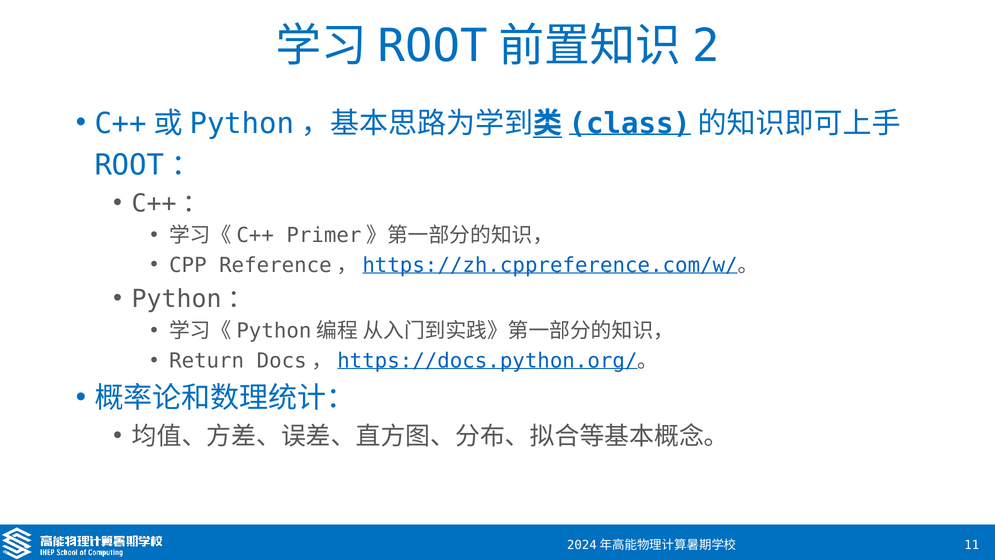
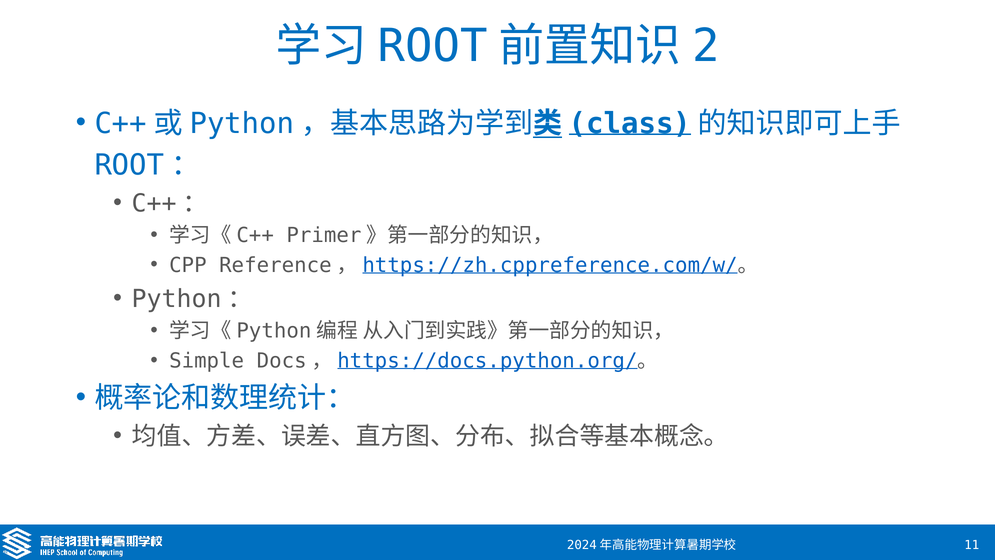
Return: Return -> Simple (207, 361)
